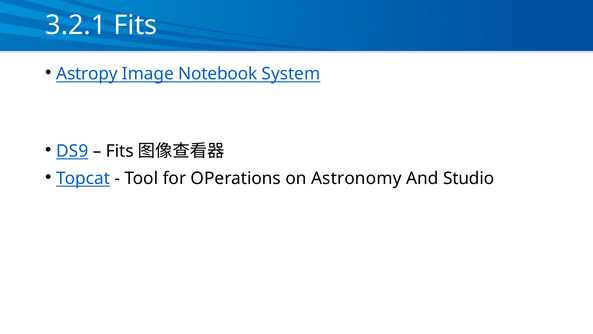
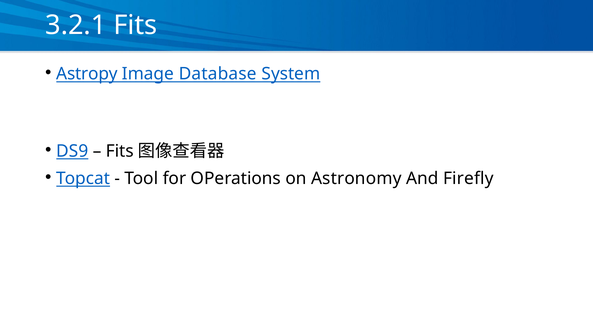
Notebook: Notebook -> Database (218, 74)
Studio: Studio -> Firefly (468, 178)
